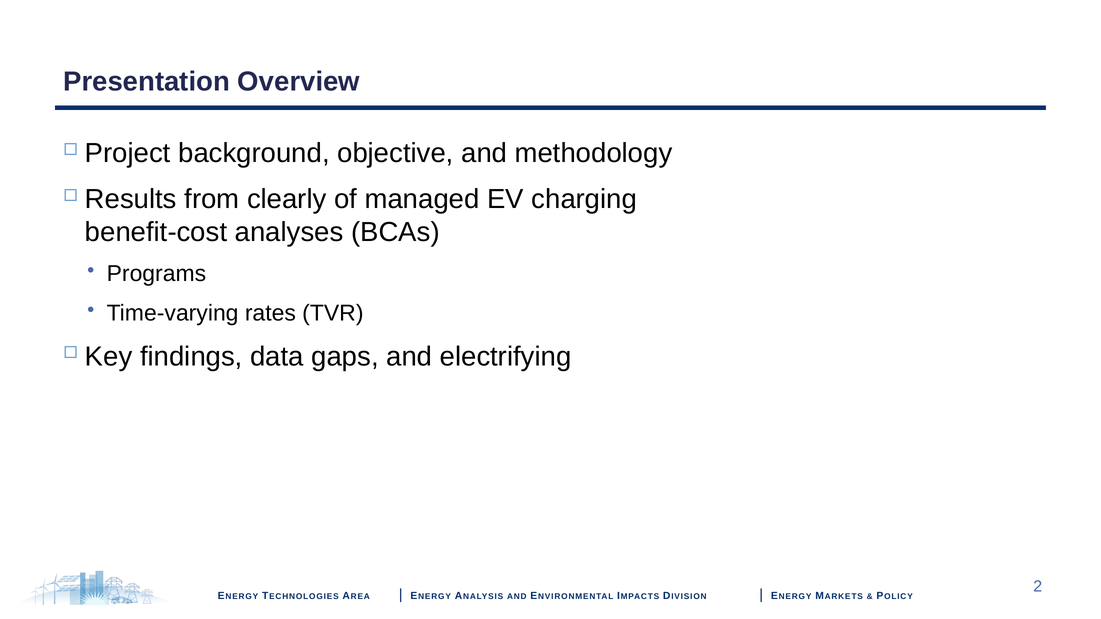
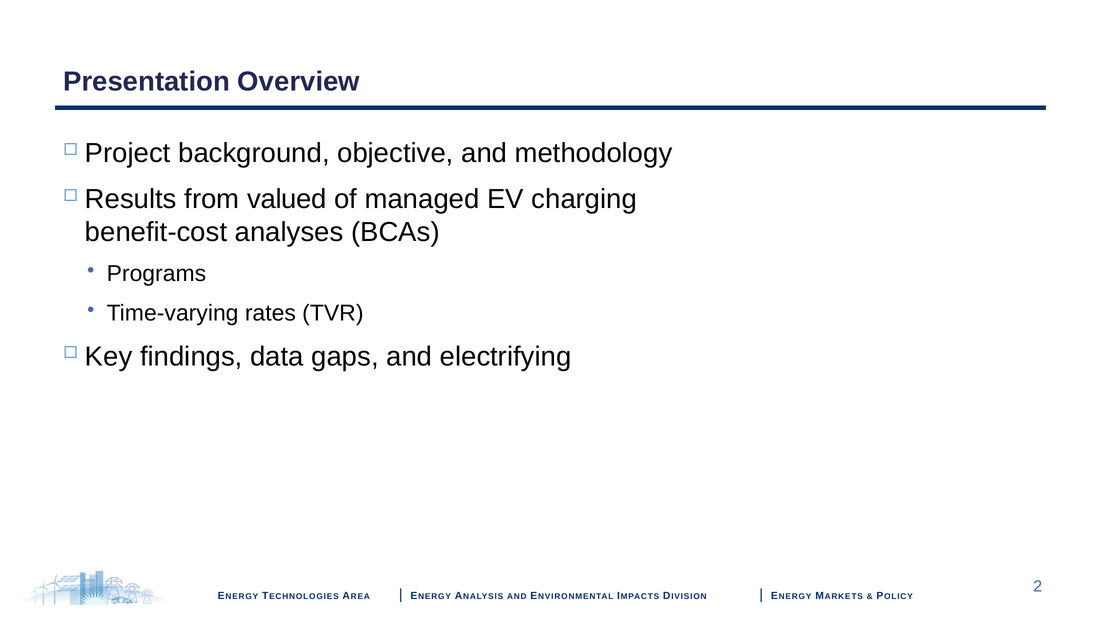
clearly: clearly -> valued (287, 199)
